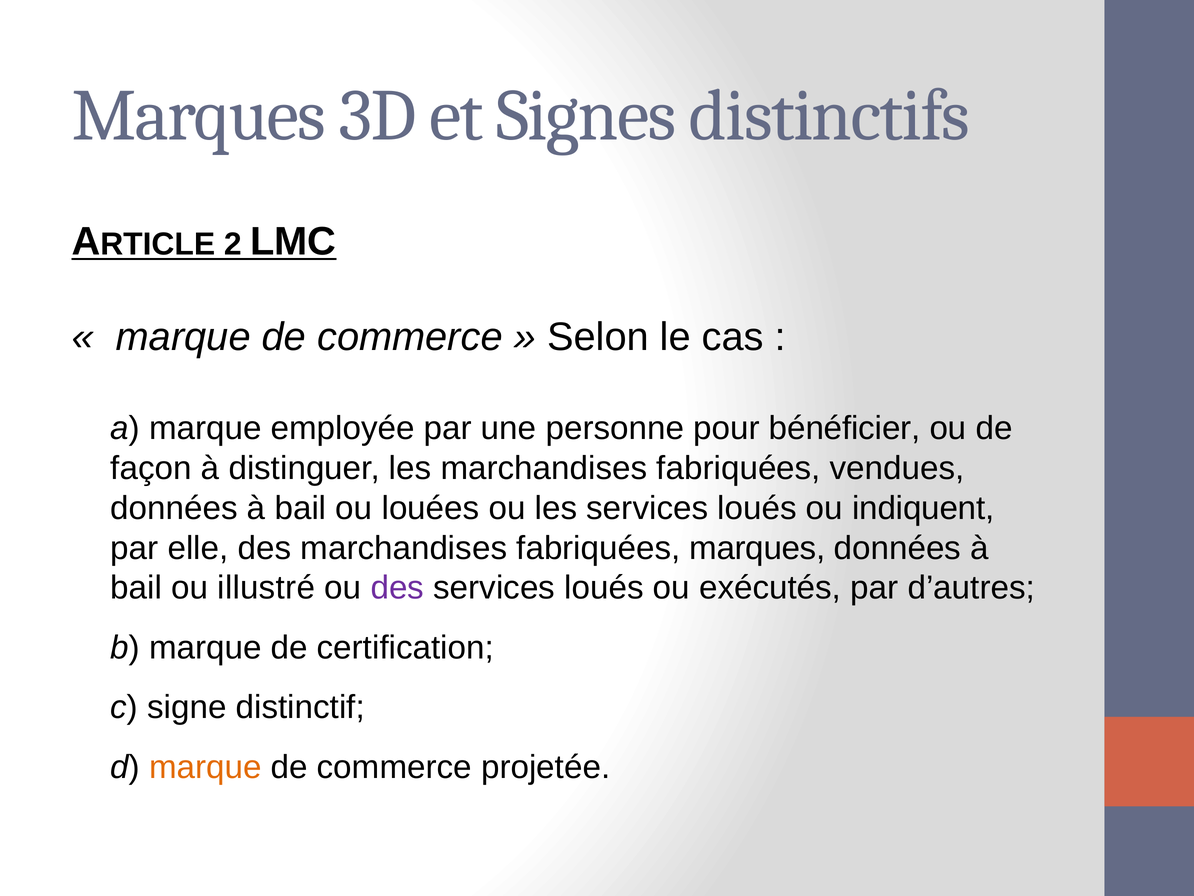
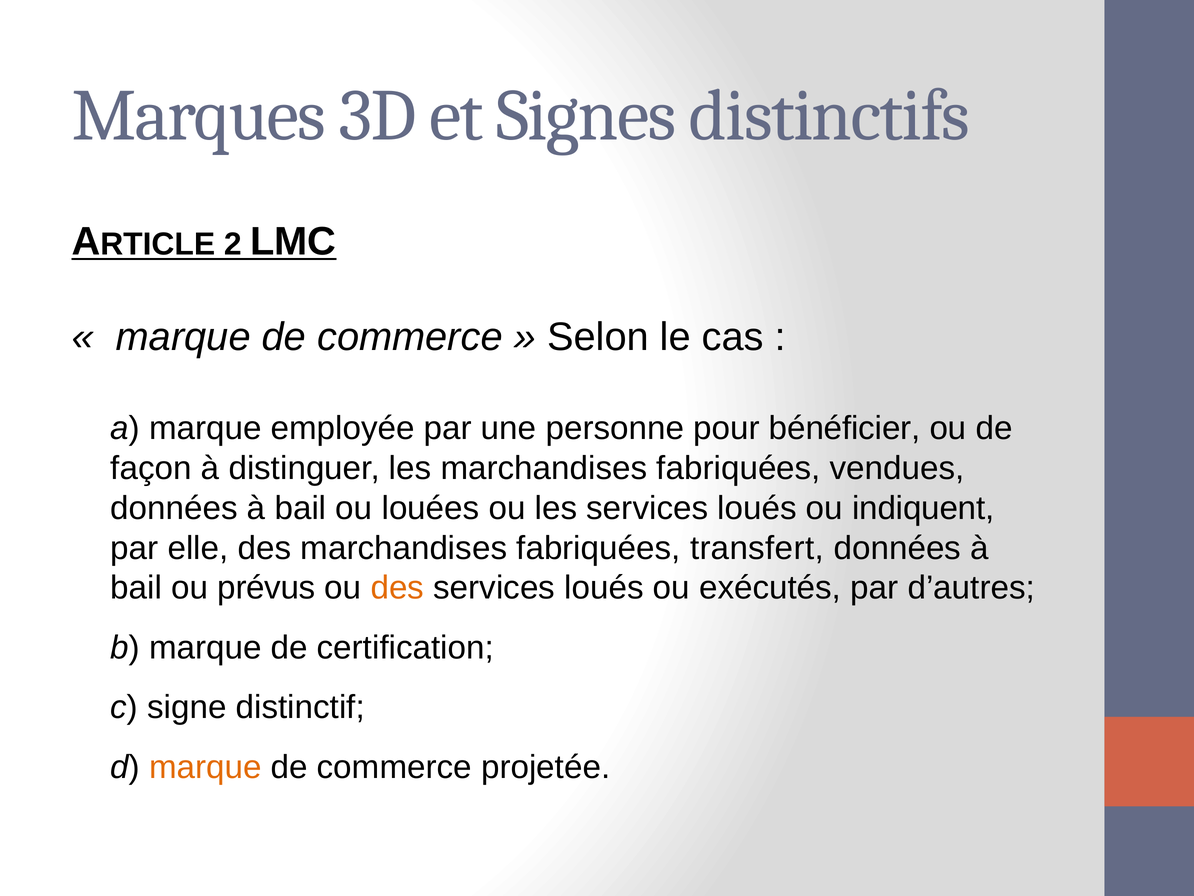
fabriquées marques: marques -> transfert (757, 548)
illustré: illustré -> prévus (266, 588)
des colour: purple -> orange (397, 588)
